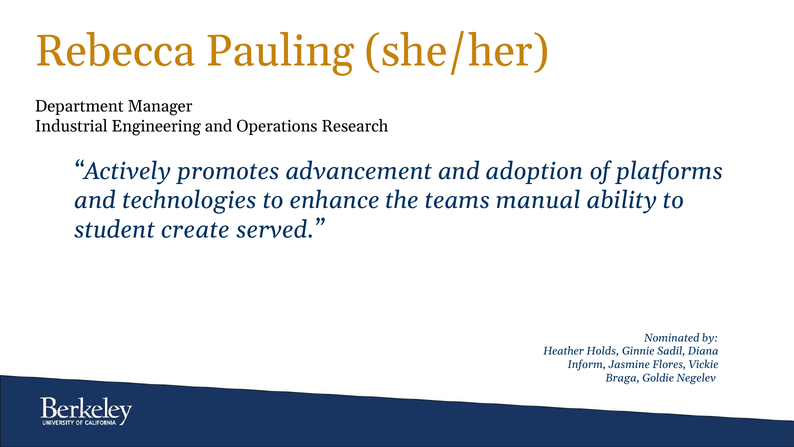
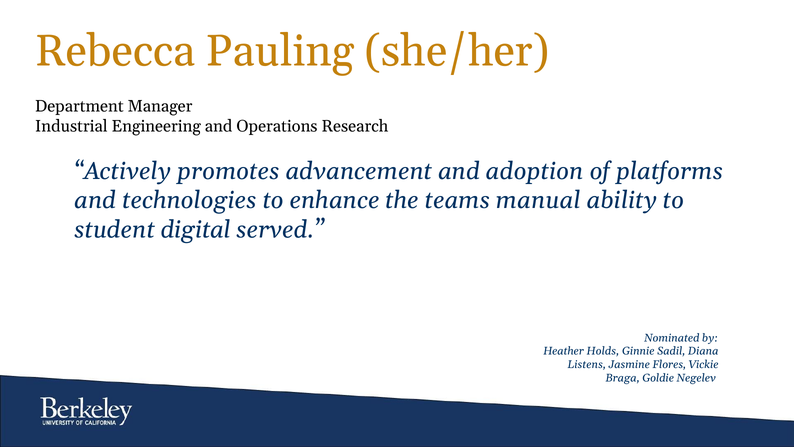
create: create -> digital (196, 229)
Inform: Inform -> Listens (587, 364)
